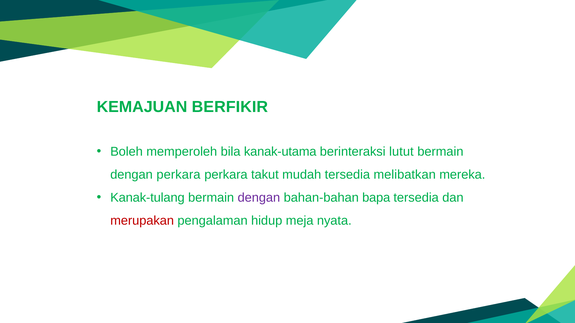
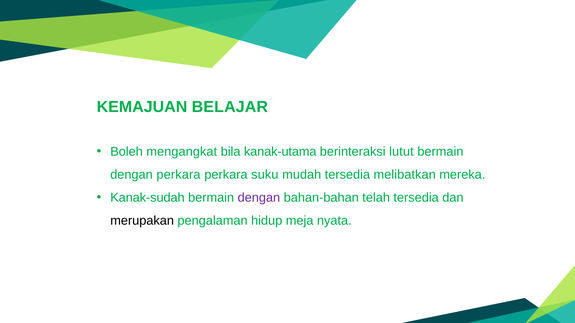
BERFIKIR: BERFIKIR -> BELAJAR (230, 107)
memperoleh: memperoleh -> mengangkat (182, 152)
takut: takut -> suku (265, 175)
Kanak-tulang: Kanak-tulang -> Kanak-sudah (147, 198)
bapa: bapa -> telah (376, 198)
merupakan colour: red -> black (142, 221)
